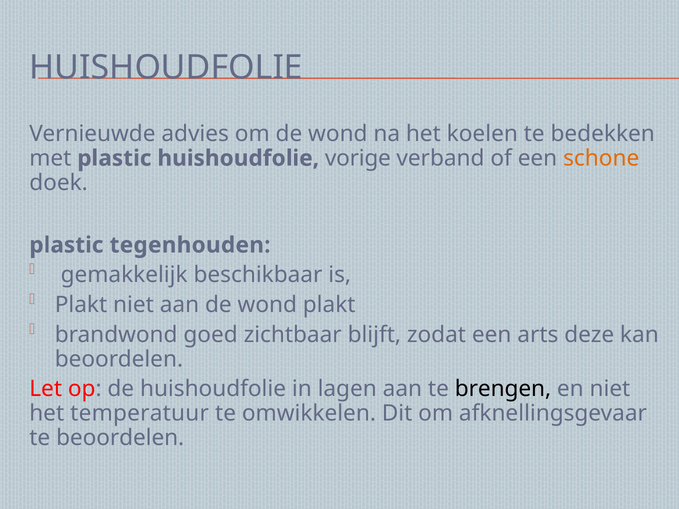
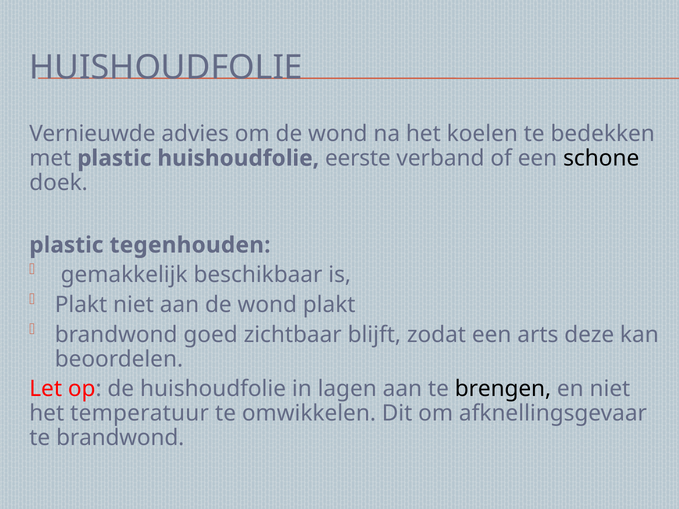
vorige: vorige -> eerste (358, 158)
schone colour: orange -> black (601, 158)
te beoordelen: beoordelen -> brandwond (120, 438)
